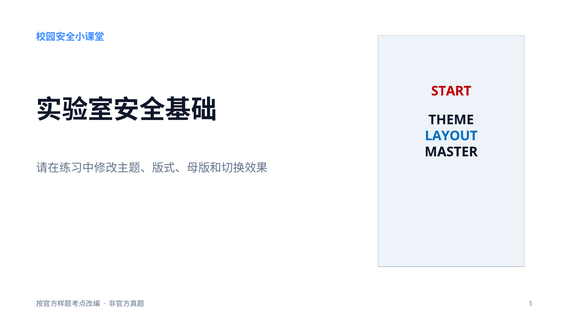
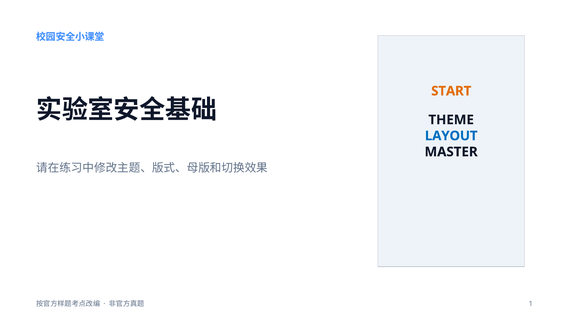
START colour: red -> orange (451, 91)
